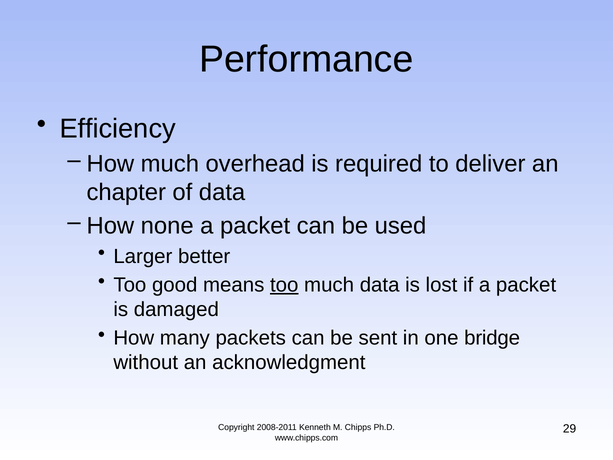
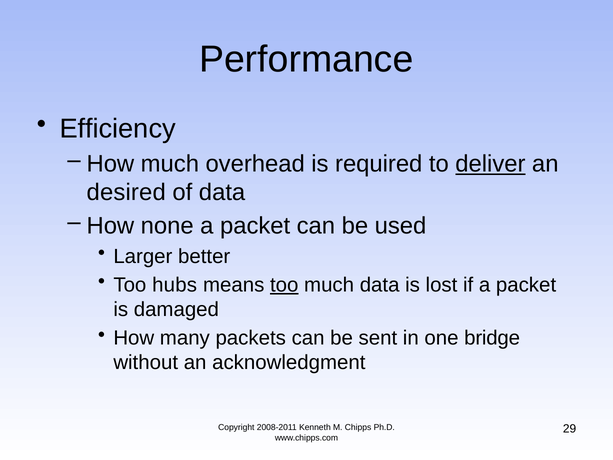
deliver underline: none -> present (490, 164)
chapter: chapter -> desired (126, 192)
good: good -> hubs (175, 285)
